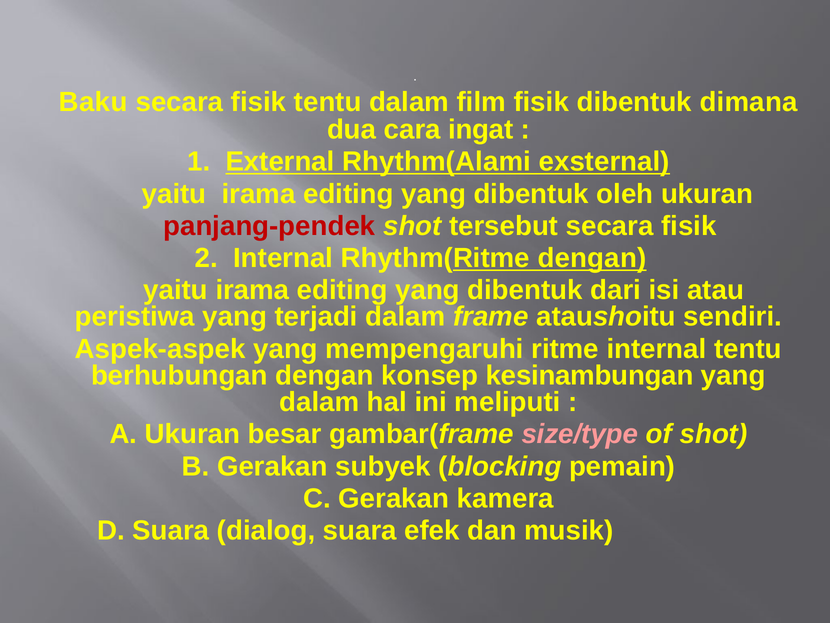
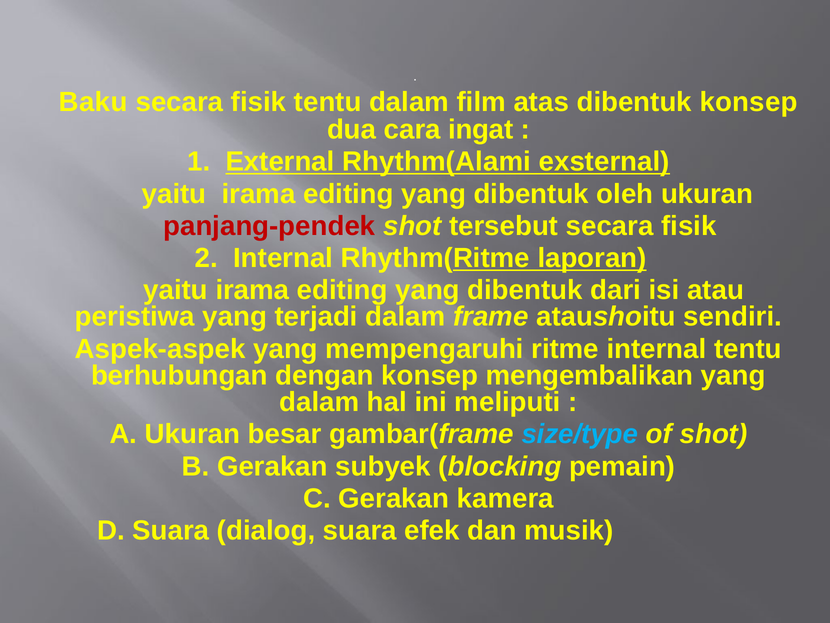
film fisik: fisik -> atas (541, 102)
dibentuk dimana: dimana -> konsep (749, 102)
Rhythm(Ritme dengan: dengan -> laporan (592, 258)
kesinambungan: kesinambungan -> mengembalikan (590, 375)
size/type colour: pink -> light blue (580, 434)
